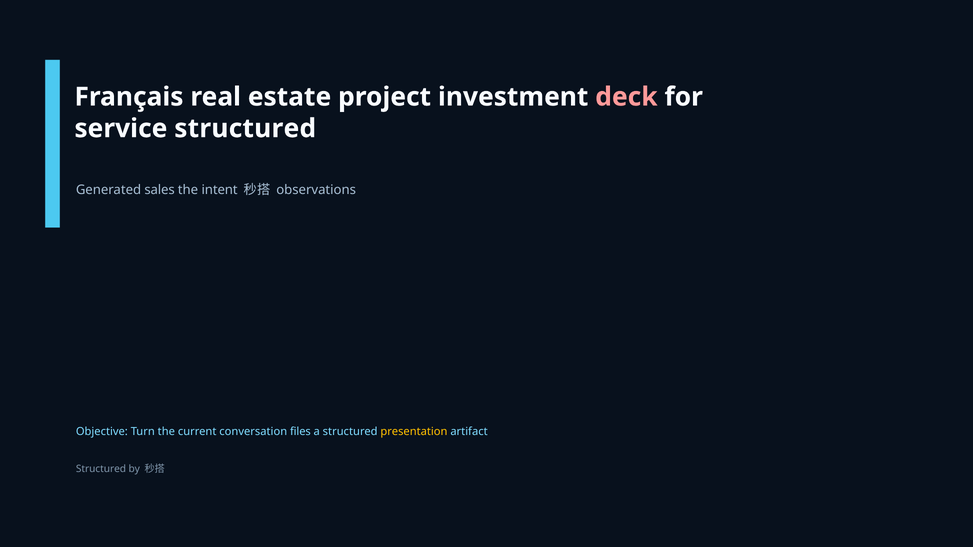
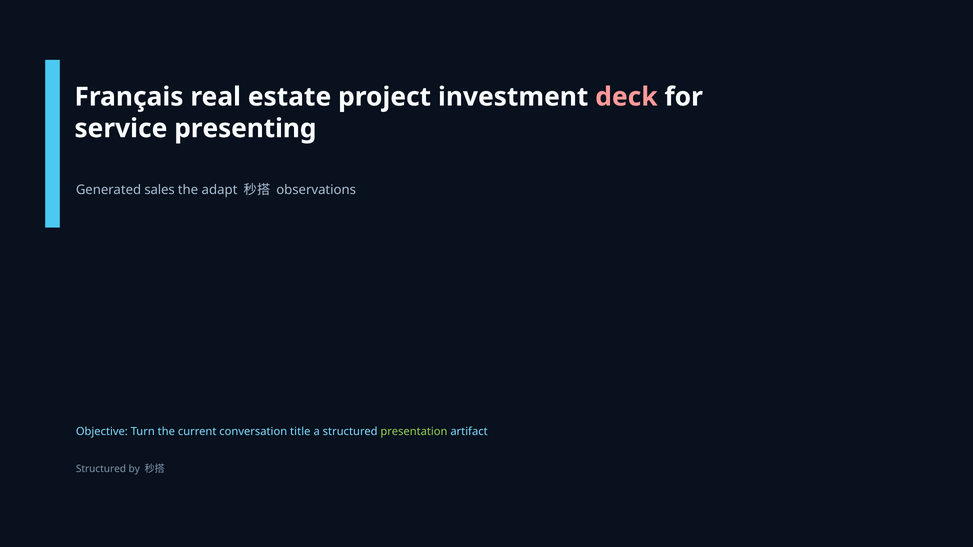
service structured: structured -> presenting (245, 129)
intent: intent -> adapt (220, 190)
files: files -> title (300, 432)
presentation colour: yellow -> light green (414, 432)
